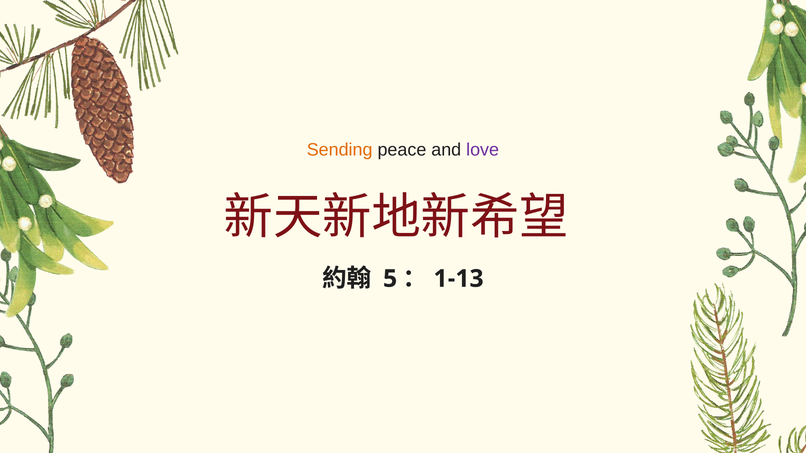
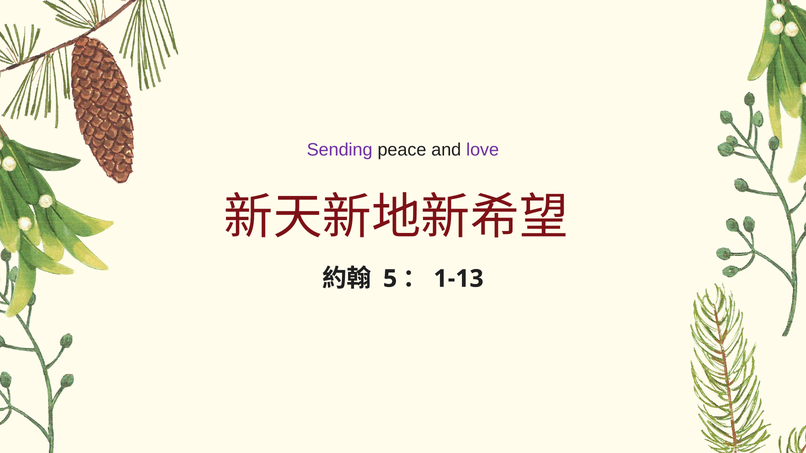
Sending colour: orange -> purple (340, 150)
